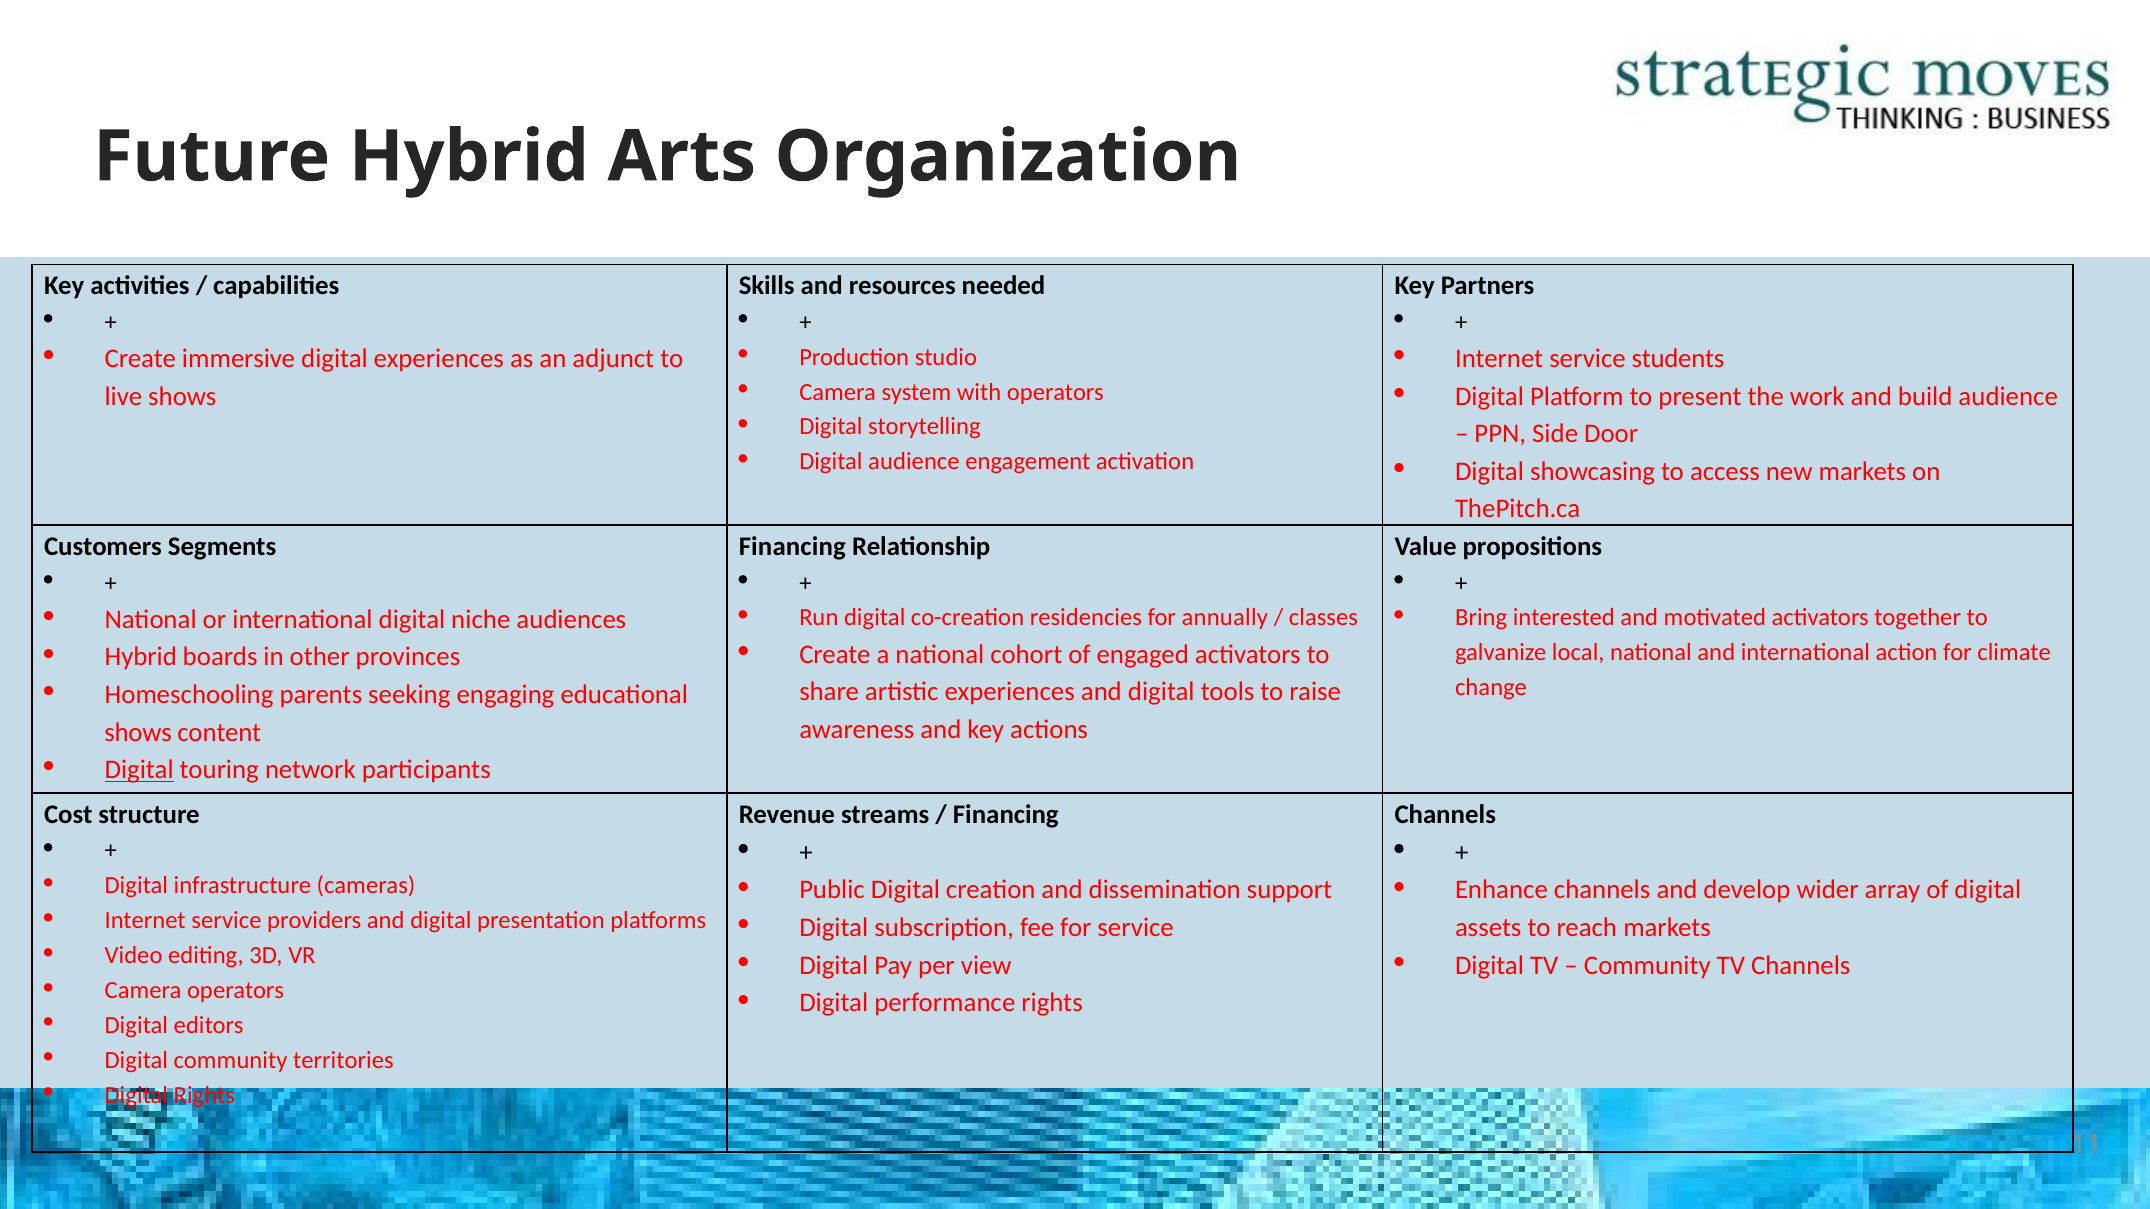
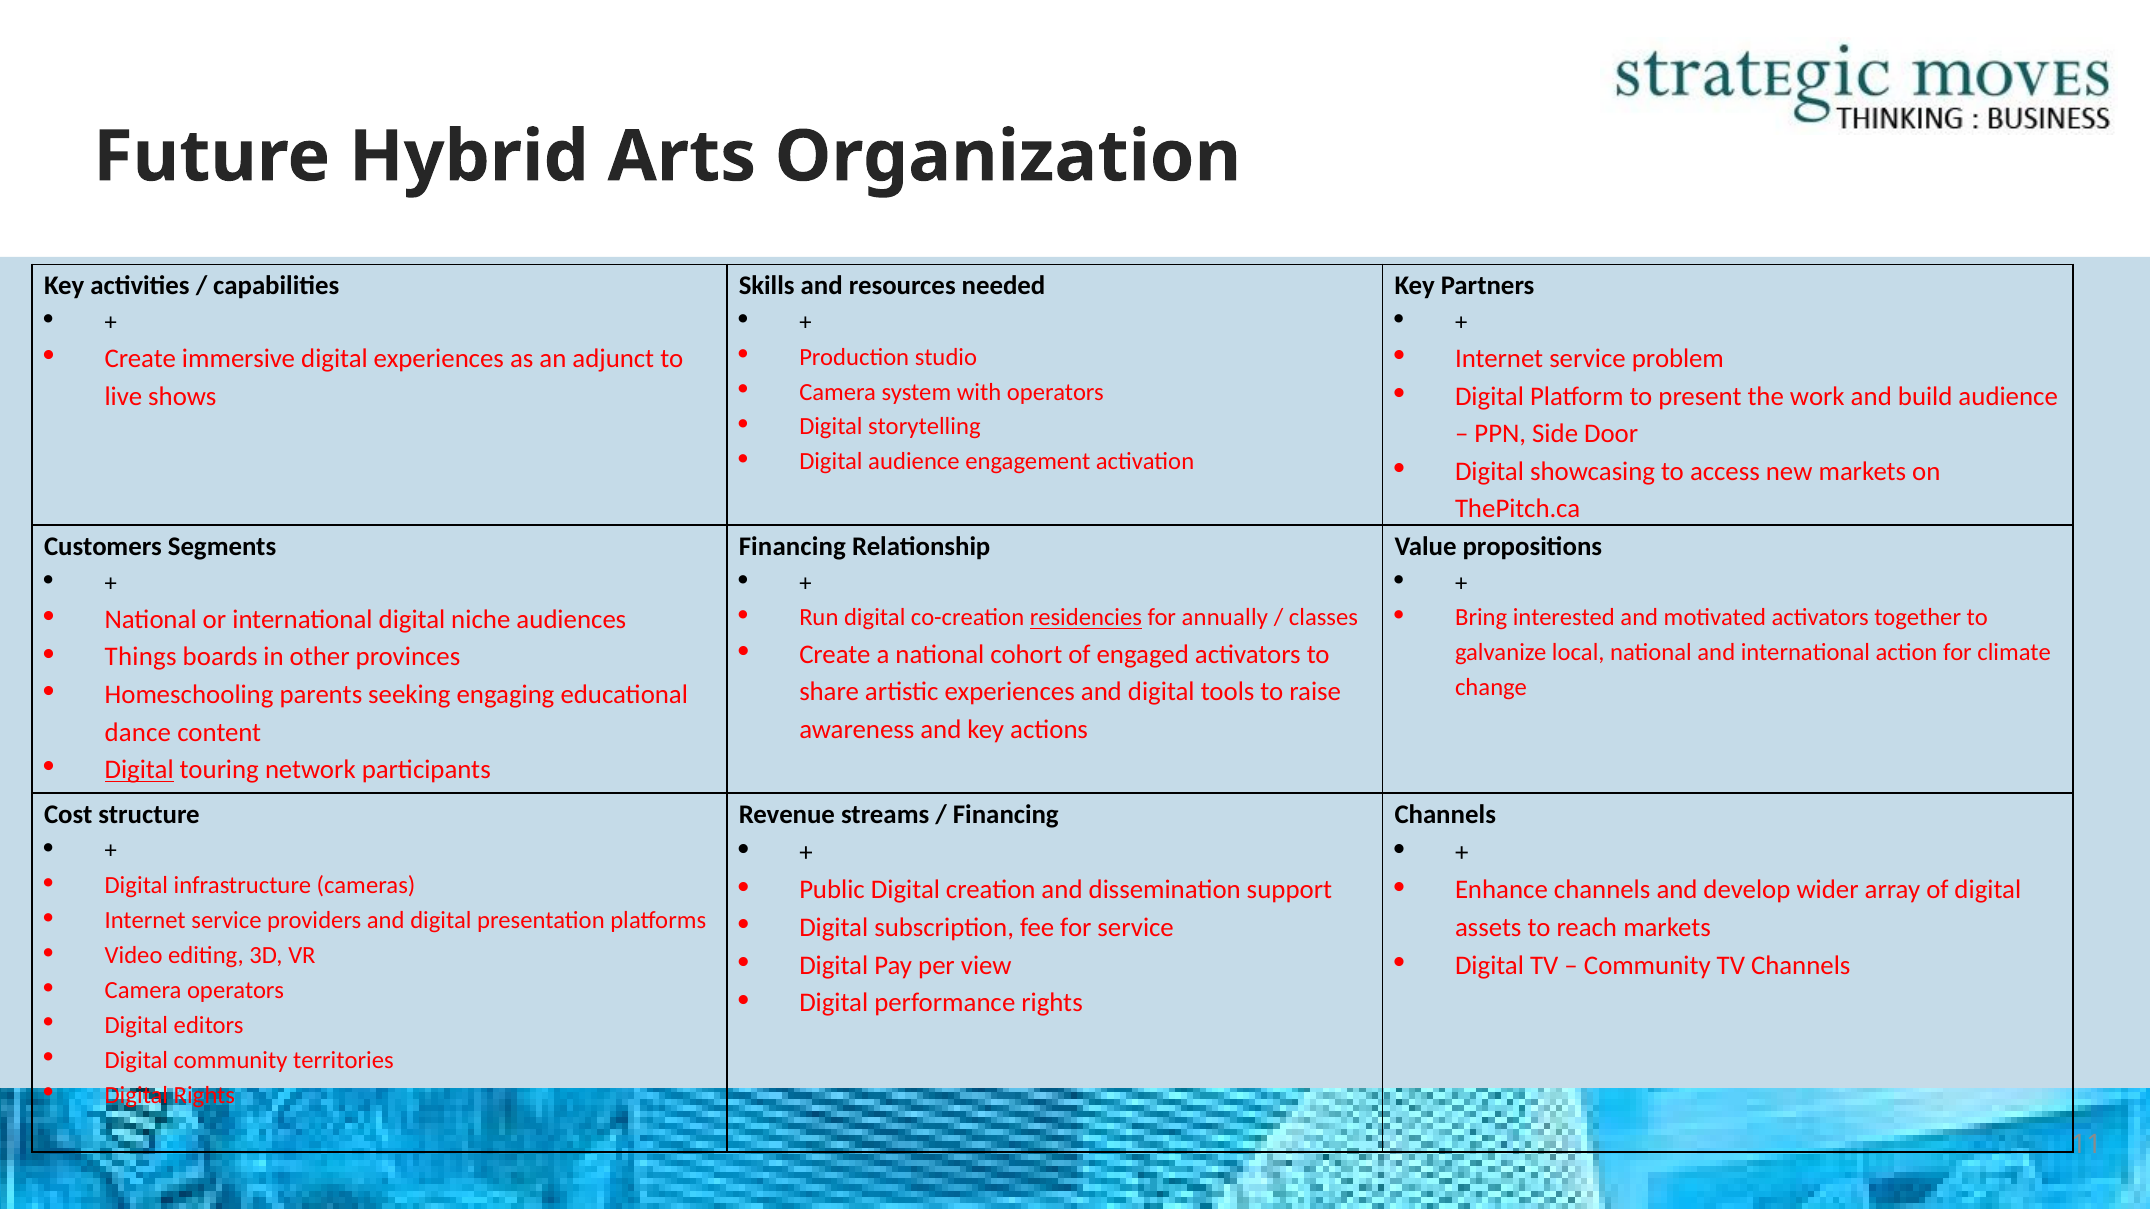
students: students -> problem (1678, 359)
residencies underline: none -> present (1086, 618)
Hybrid: Hybrid -> Things (141, 657)
shows: shows -> dance (138, 732)
